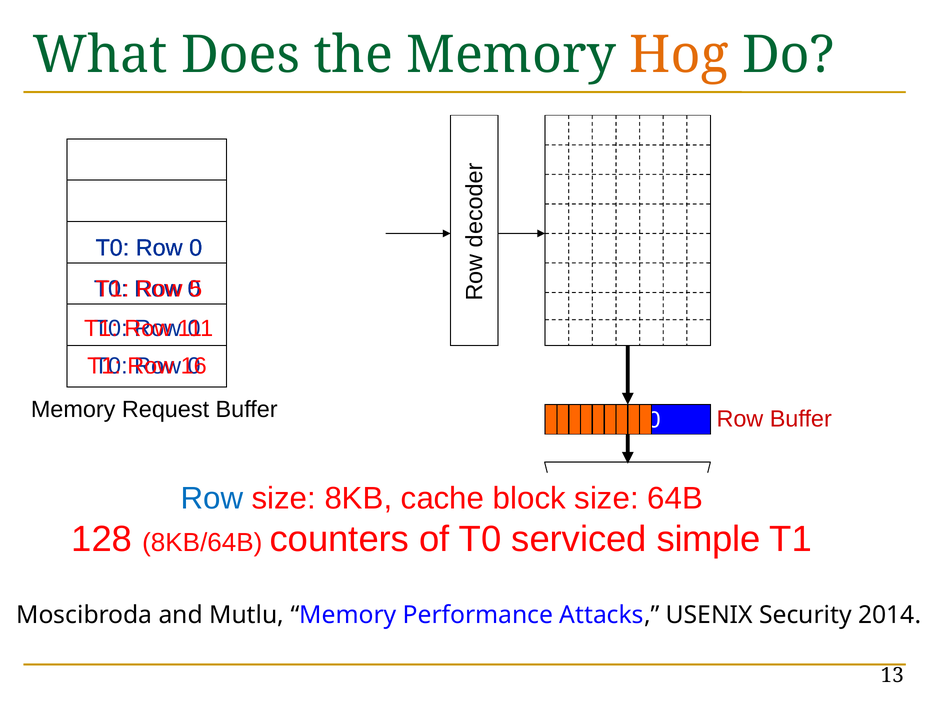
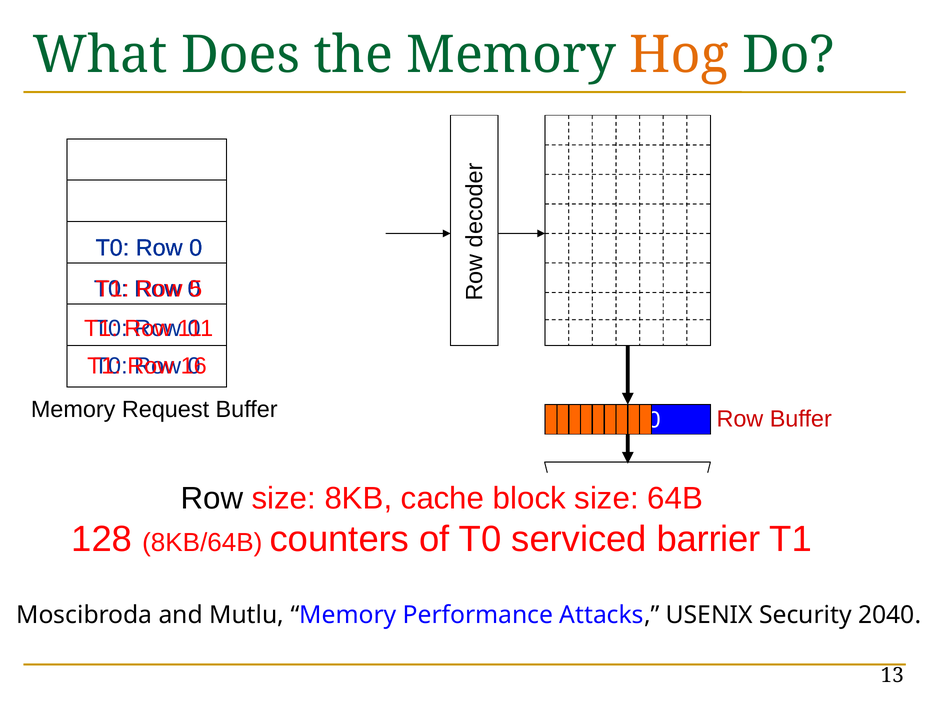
Row colour: blue -> black (212, 498)
simple: simple -> barrier (709, 539)
2014: 2014 -> 2040 (890, 615)
